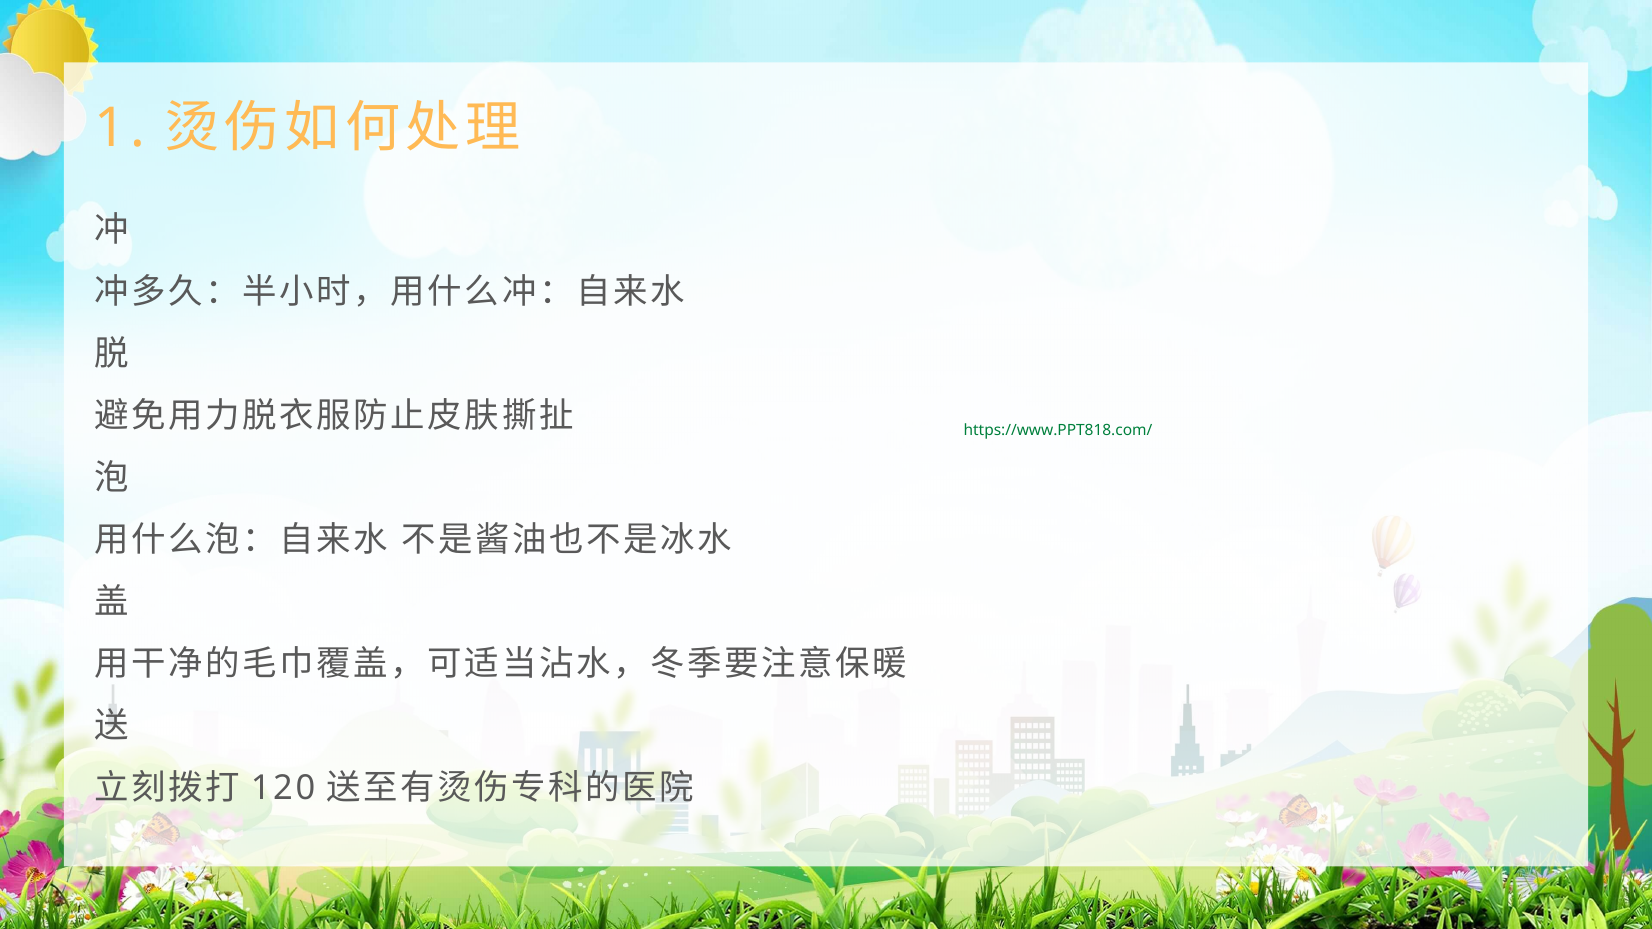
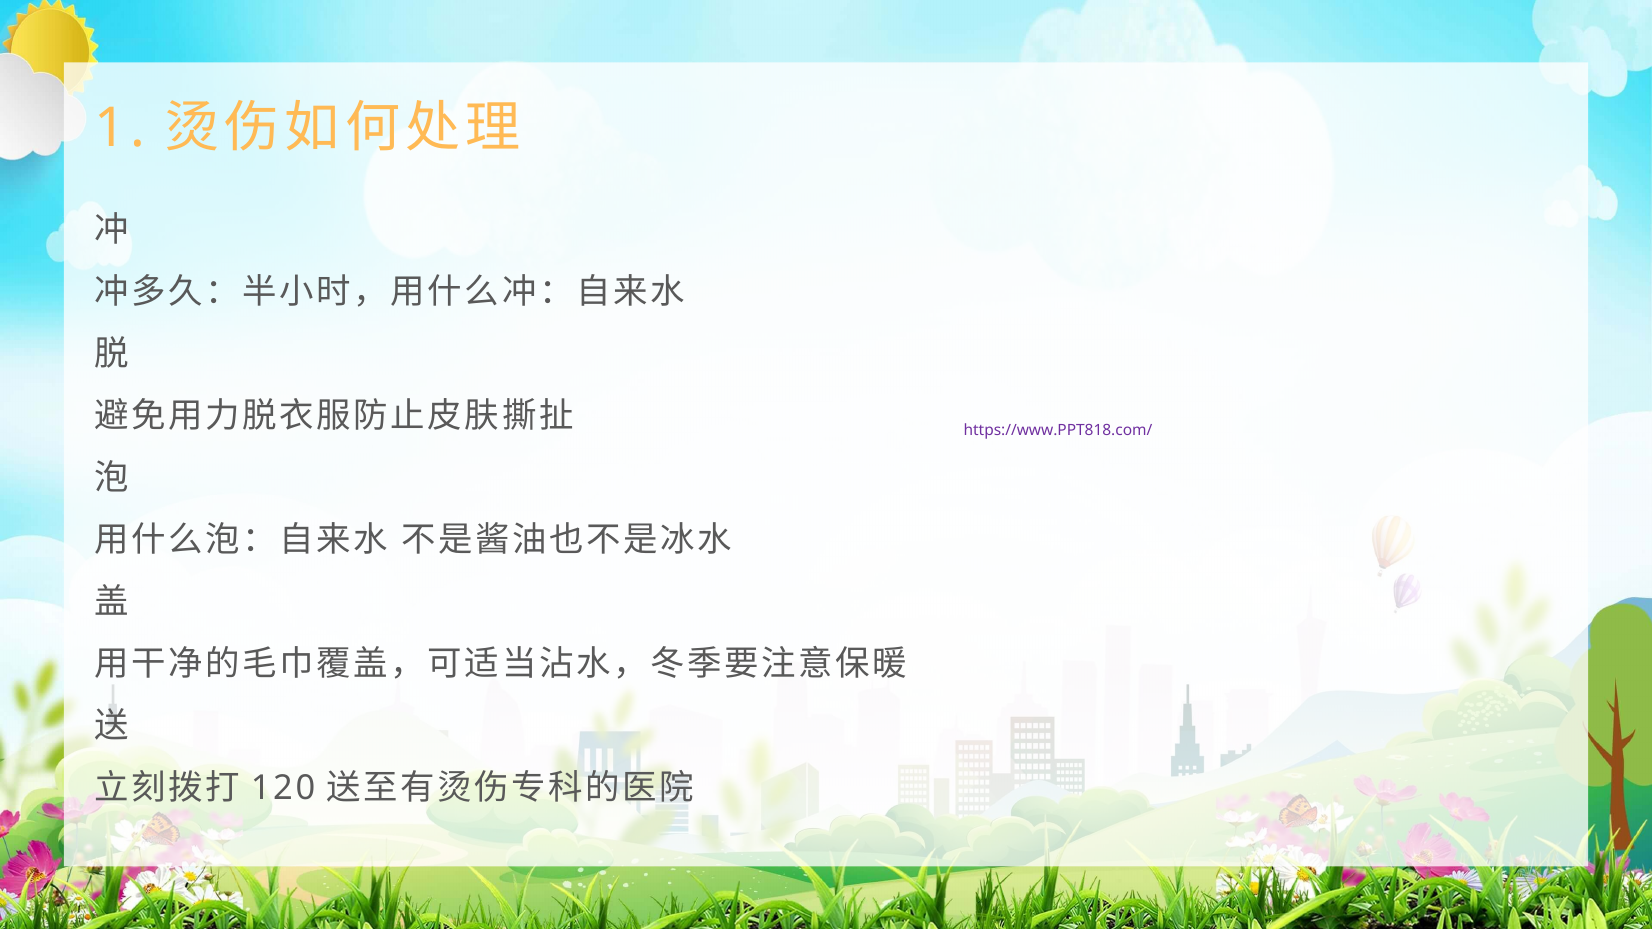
https://www.PPT818.com/ colour: green -> purple (1058, 430)
